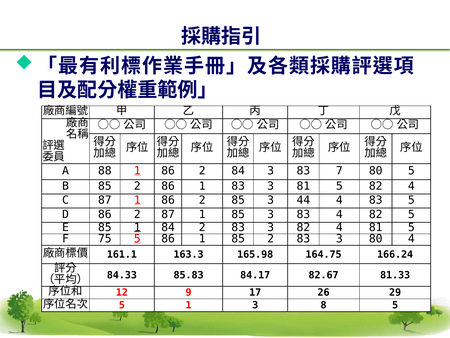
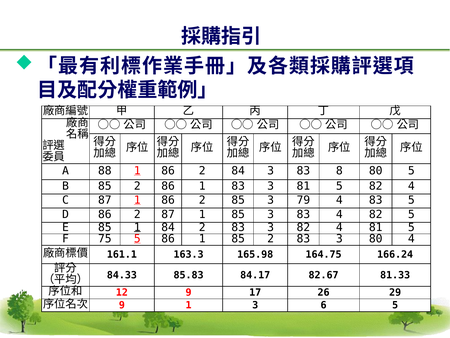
7: 7 -> 8 (339, 171)
44: 44 -> 79 (303, 200)
5: 5 -> 9 (122, 305)
8: 8 -> 6 (324, 305)
